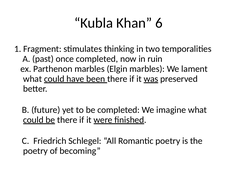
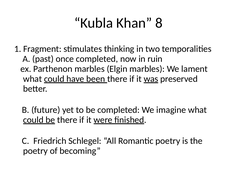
6: 6 -> 8 (159, 23)
